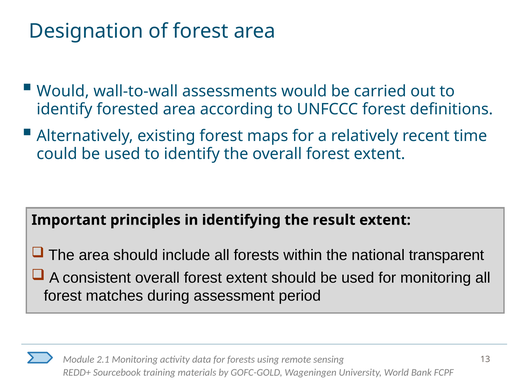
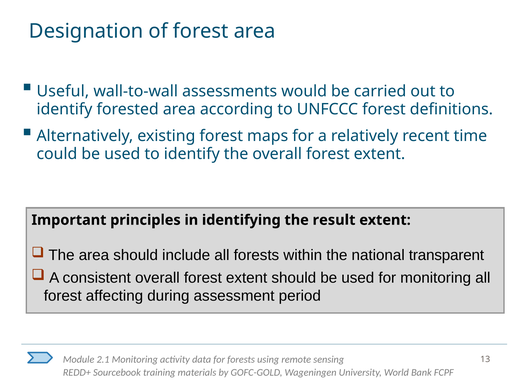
Would: Would -> Useful (63, 91)
matches: matches -> affecting (114, 296)
